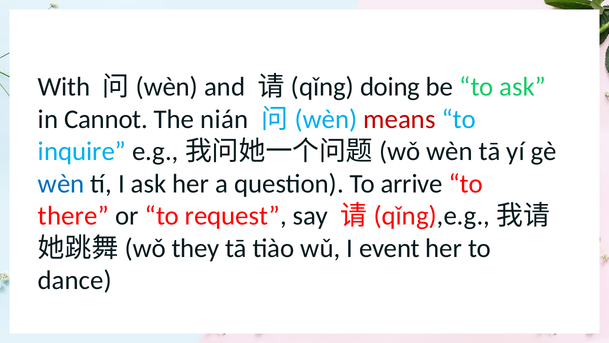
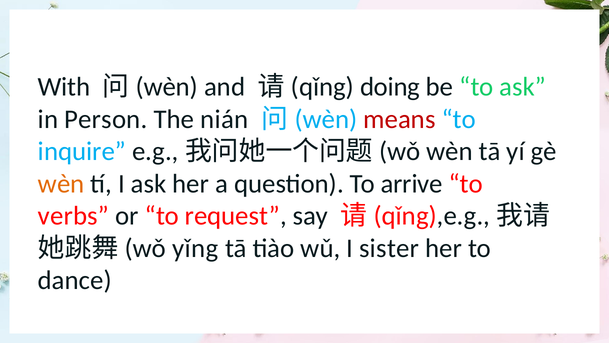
Cannot: Cannot -> Person (106, 119)
wèn colour: blue -> orange (61, 184)
there: there -> verbs (74, 216)
they: they -> yǐng (195, 248)
event: event -> sister (389, 248)
